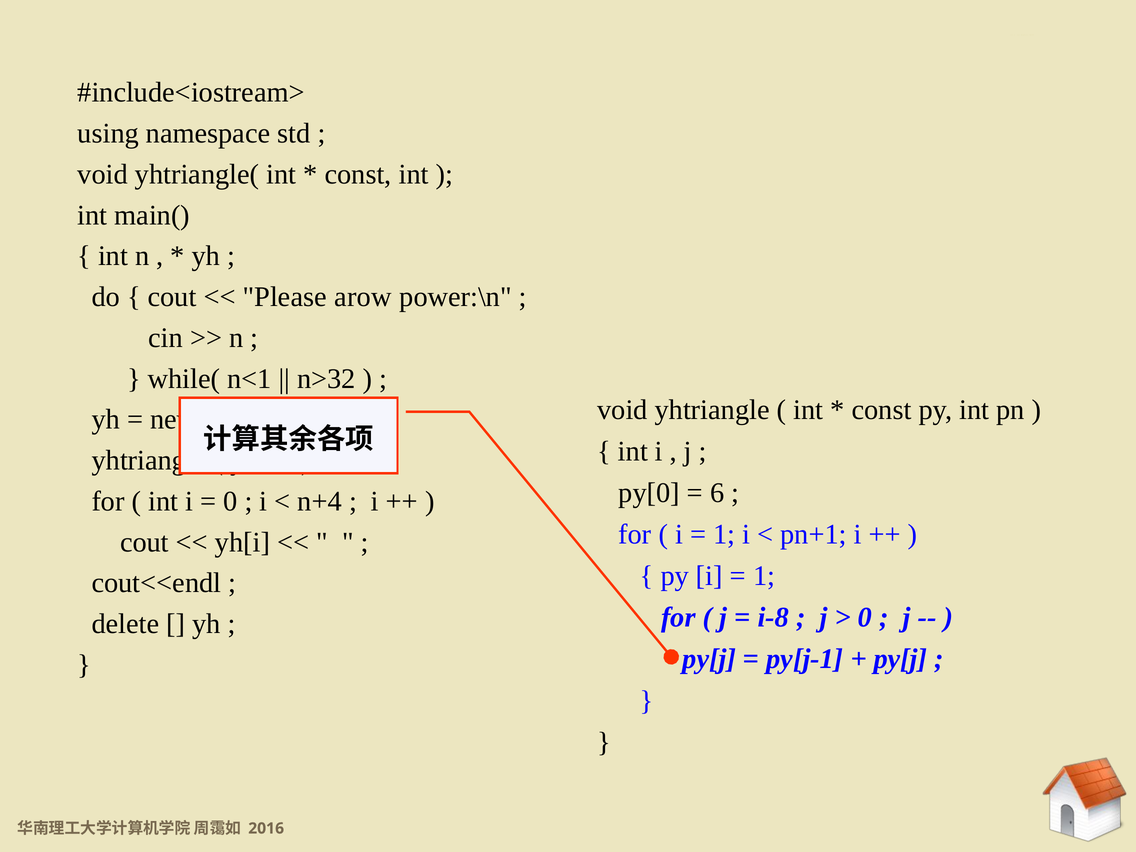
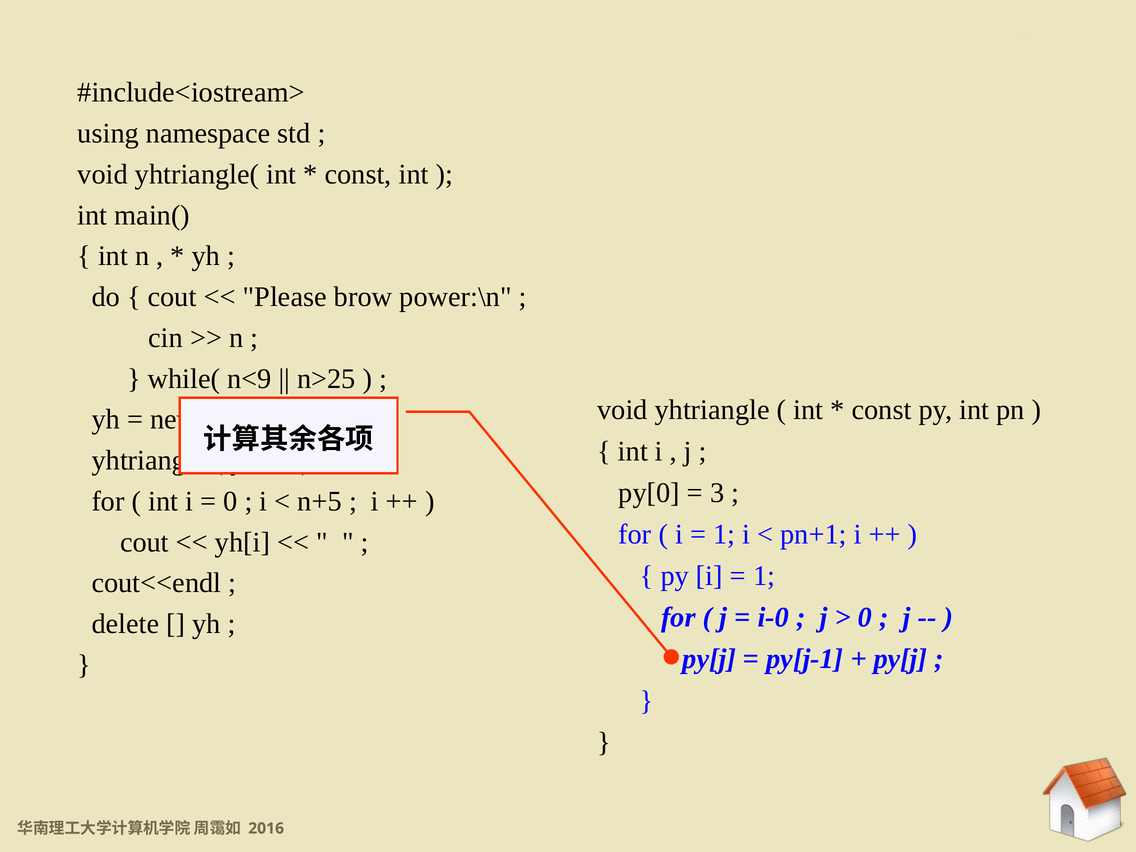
arow: arow -> brow (363, 297)
n<1: n<1 -> n<9 (249, 379)
n>32: n>32 -> n>25 (326, 379)
6: 6 -> 3 (717, 493)
n+4: n+4 -> n+5 (320, 501)
i-8: i-8 -> i-0 (773, 618)
